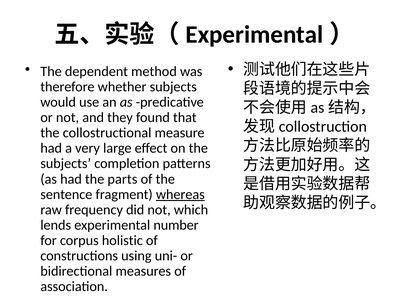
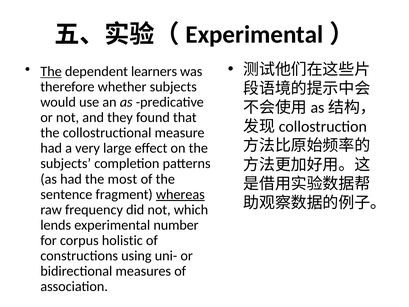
The underline: none -> present (51, 72)
method: method -> learners (154, 72)
parts: parts -> most (122, 179)
